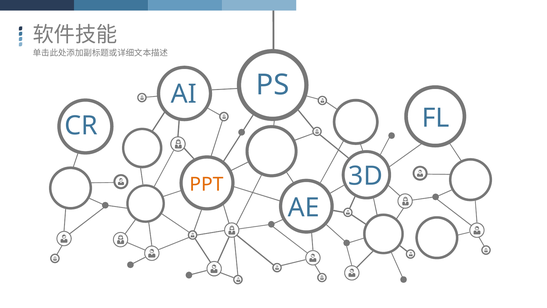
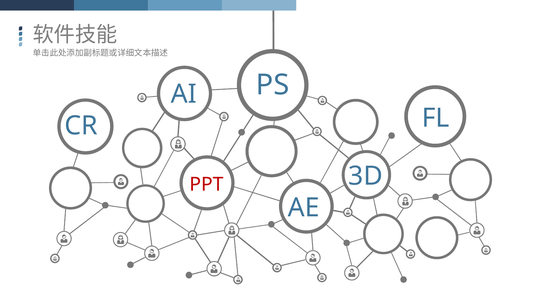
PPT colour: orange -> red (206, 184)
